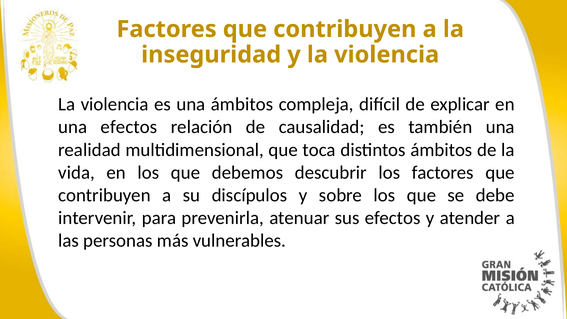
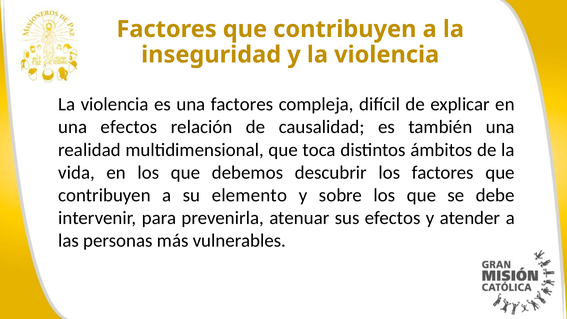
una ámbitos: ámbitos -> factores (242, 104)
discípulos: discípulos -> elemento (249, 195)
